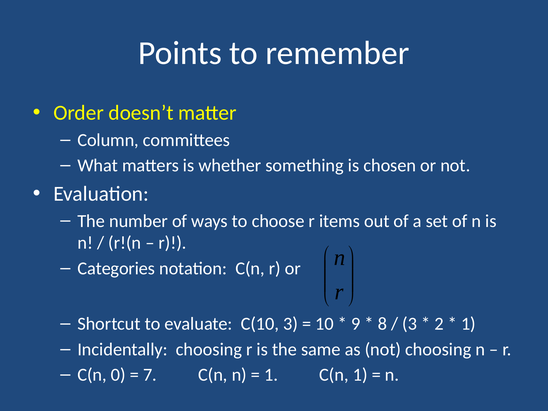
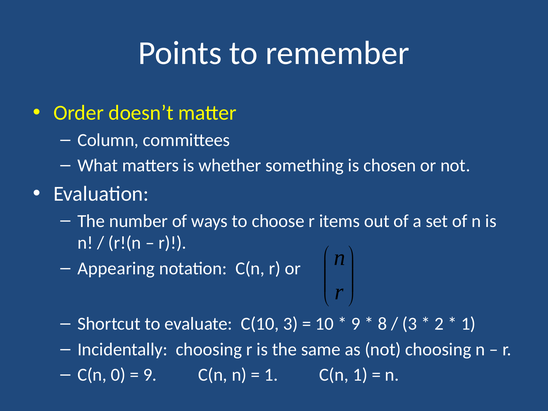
Categories: Categories -> Appearing (116, 268)
7: 7 -> 9 (150, 375)
